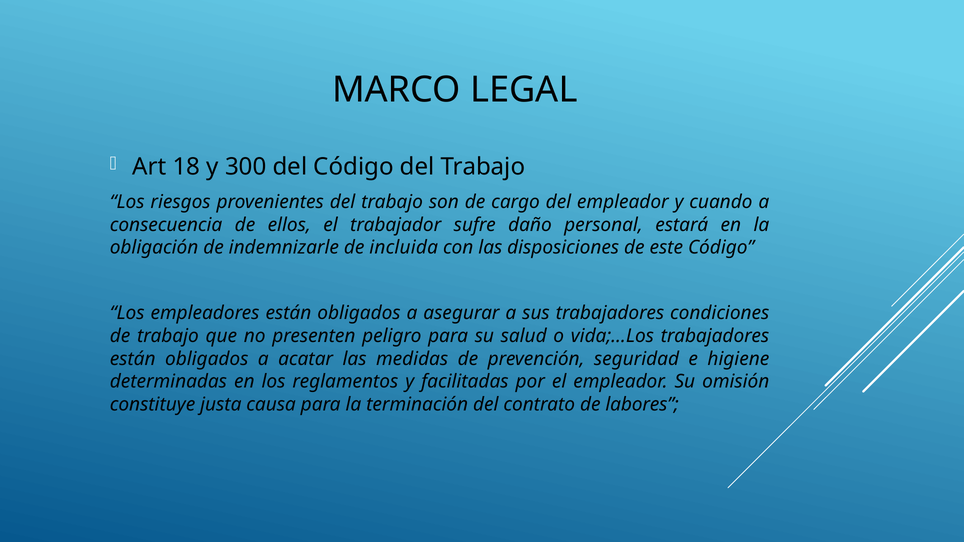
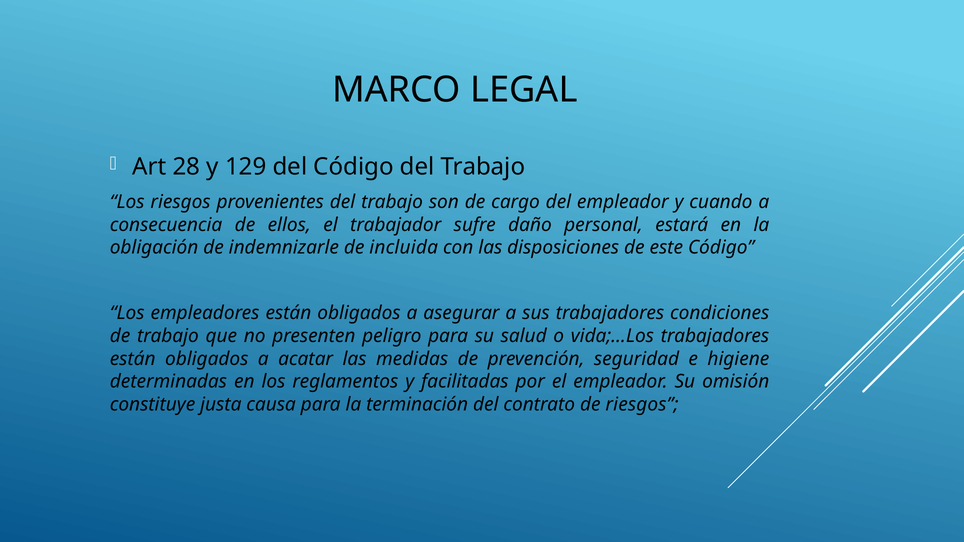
18: 18 -> 28 (186, 167)
300: 300 -> 129 (246, 167)
de labores: labores -> riesgos (642, 405)
